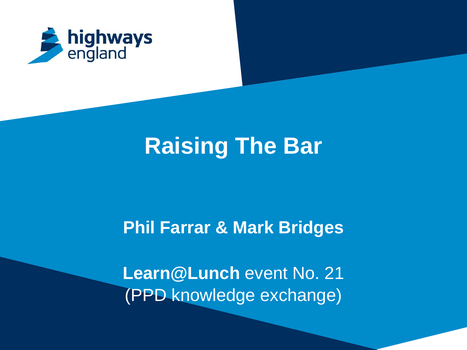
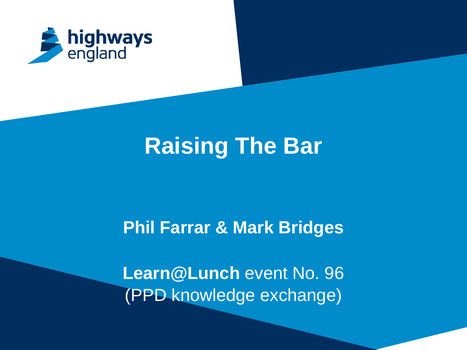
21: 21 -> 96 (334, 274)
